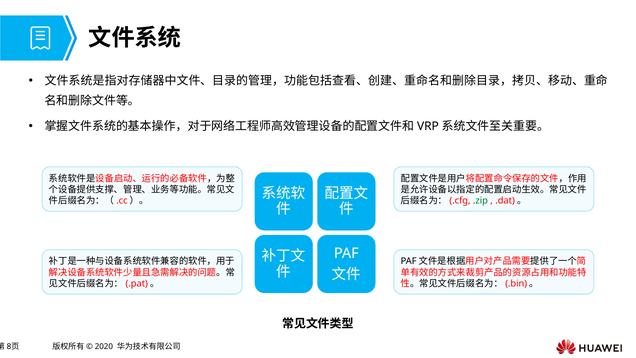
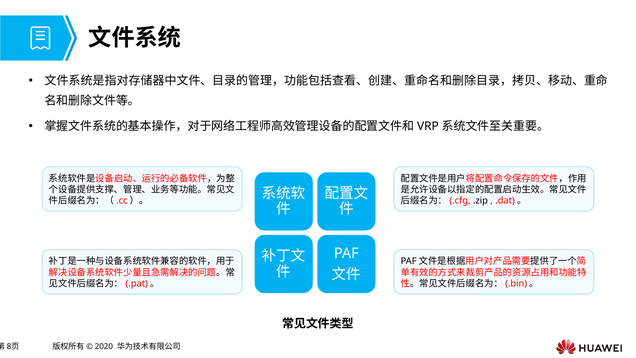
.zip colour: green -> black (480, 201)
